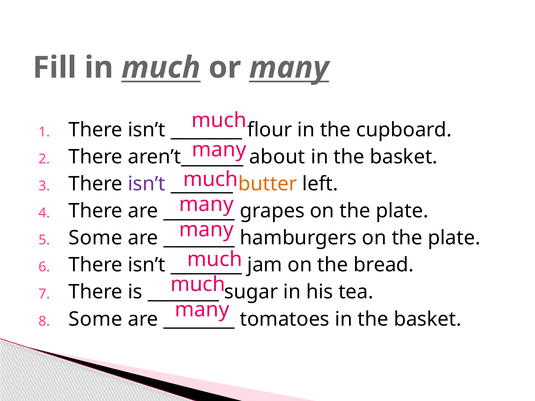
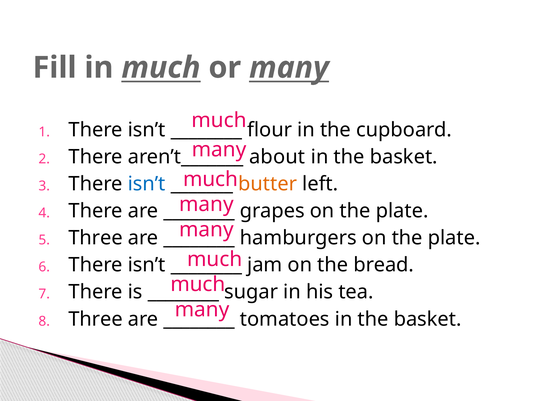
isn’t colour: purple -> blue (147, 184)
Some: Some -> Three (96, 238)
Some: Some -> Three (96, 319)
